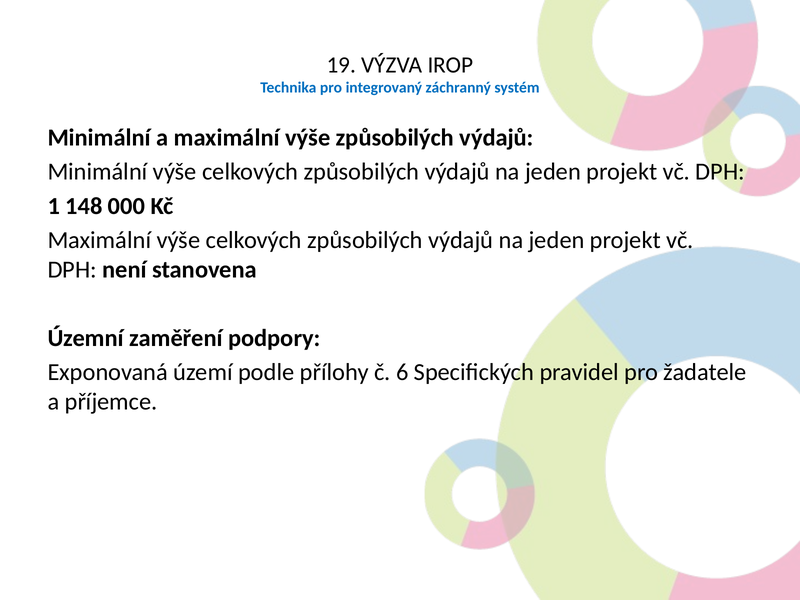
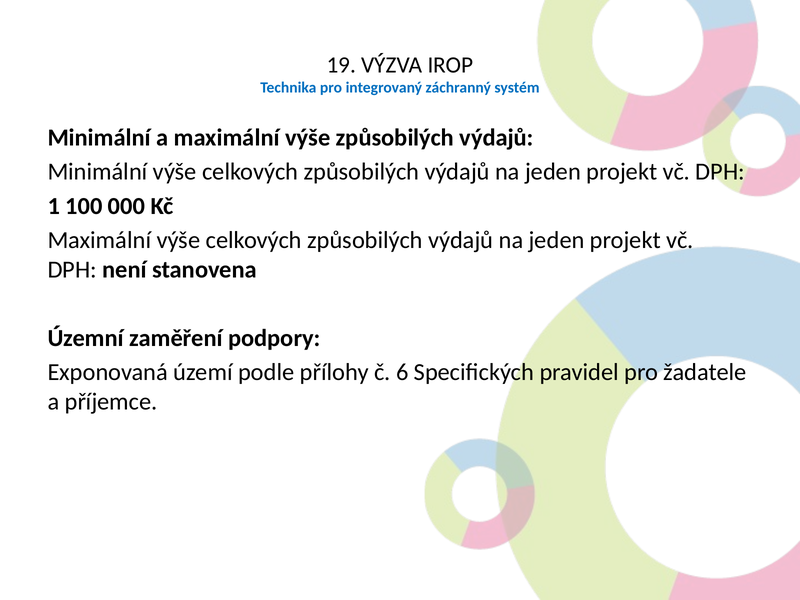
148: 148 -> 100 (84, 206)
